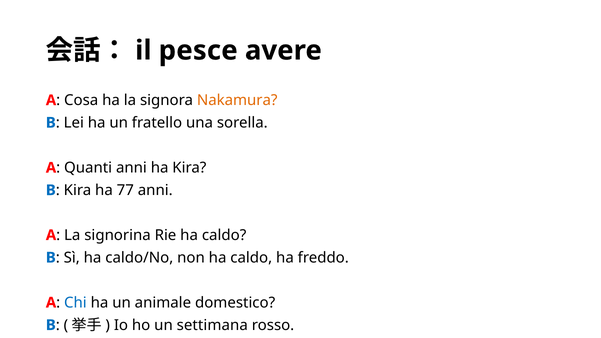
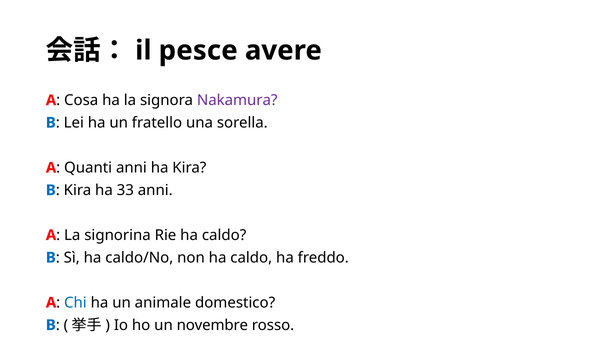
Nakamura colour: orange -> purple (237, 100)
77: 77 -> 33 (125, 190)
settimana: settimana -> novembre (212, 325)
